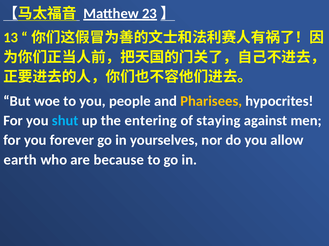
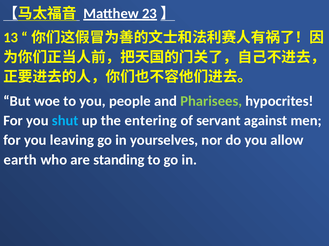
Pharisees colour: yellow -> light green (211, 101)
staying: staying -> servant (219, 121)
forever: forever -> leaving (72, 141)
because: because -> standing (119, 160)
